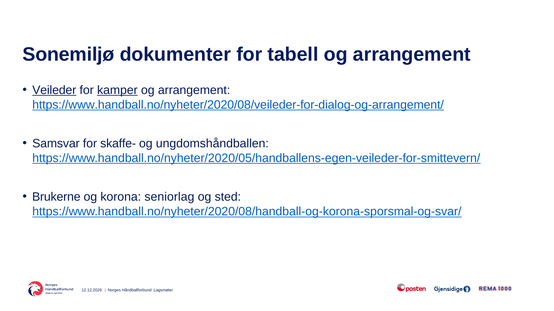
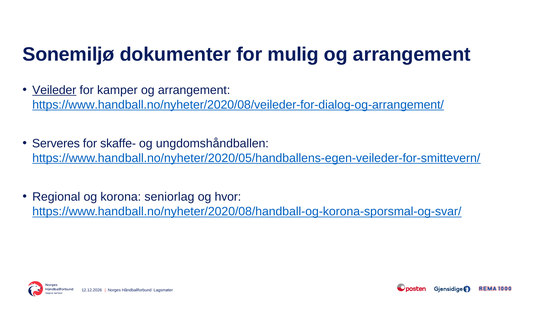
tabell: tabell -> mulig (293, 55)
kamper underline: present -> none (117, 90)
Samsvar: Samsvar -> Serveres (56, 144)
Brukerne: Brukerne -> Regional (56, 197)
sted: sted -> hvor (228, 197)
